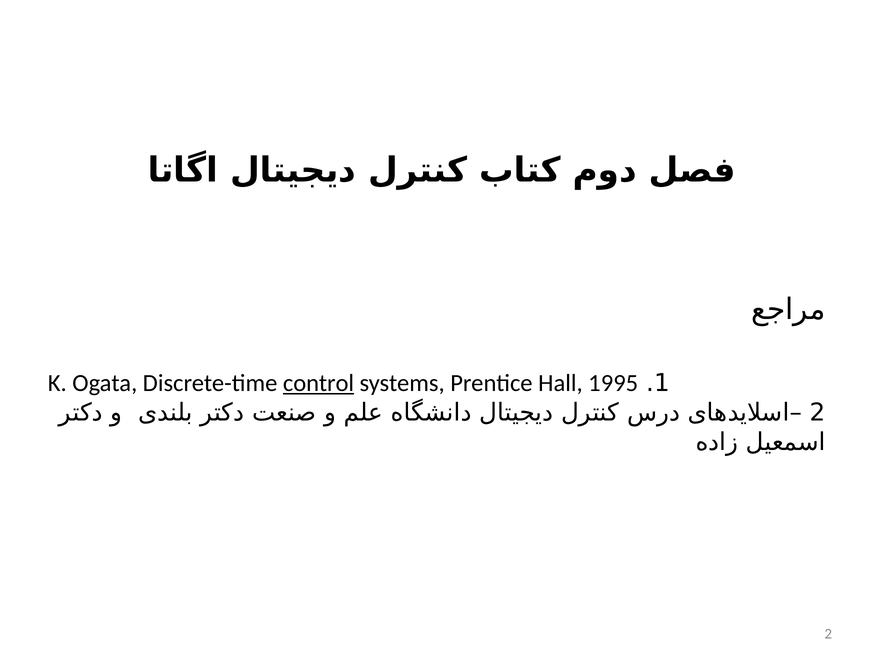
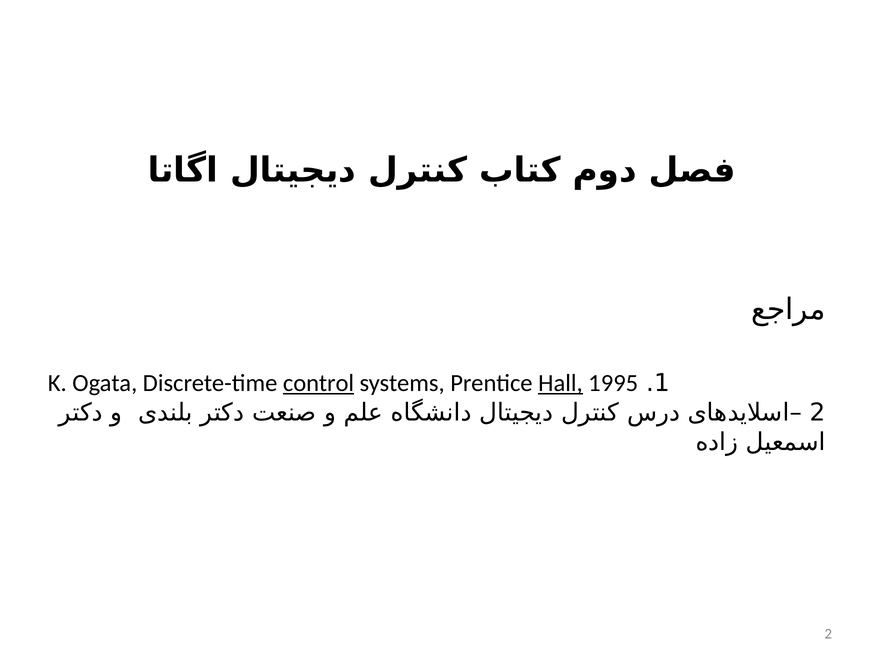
Hall underline: none -> present (560, 383)
